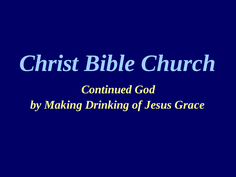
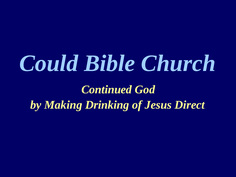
Christ: Christ -> Could (49, 63)
Grace: Grace -> Direct (190, 105)
